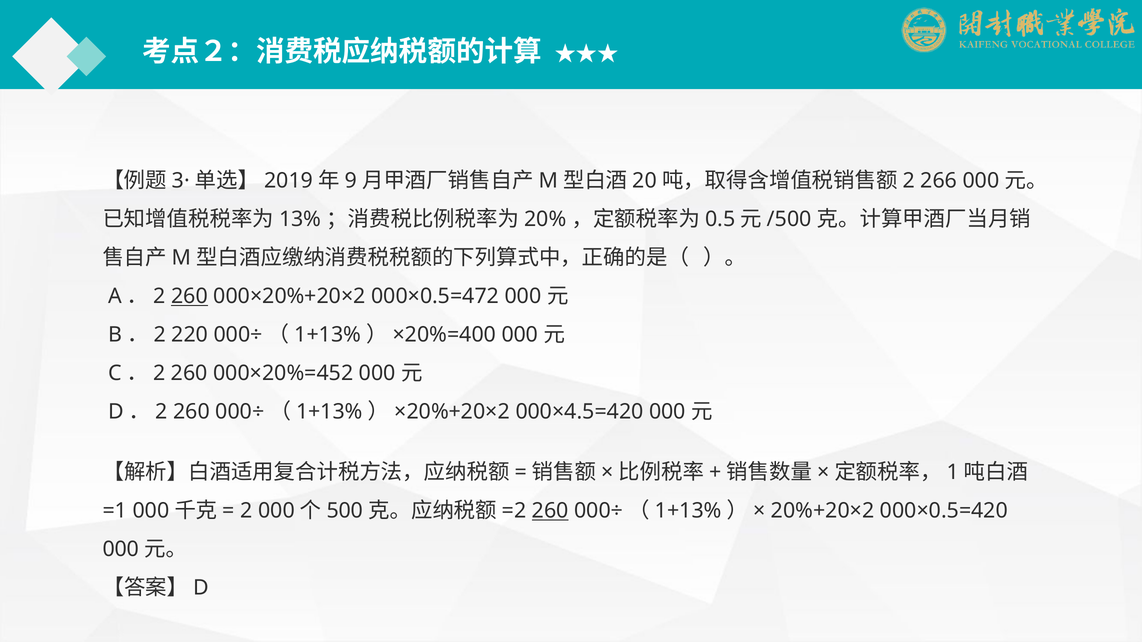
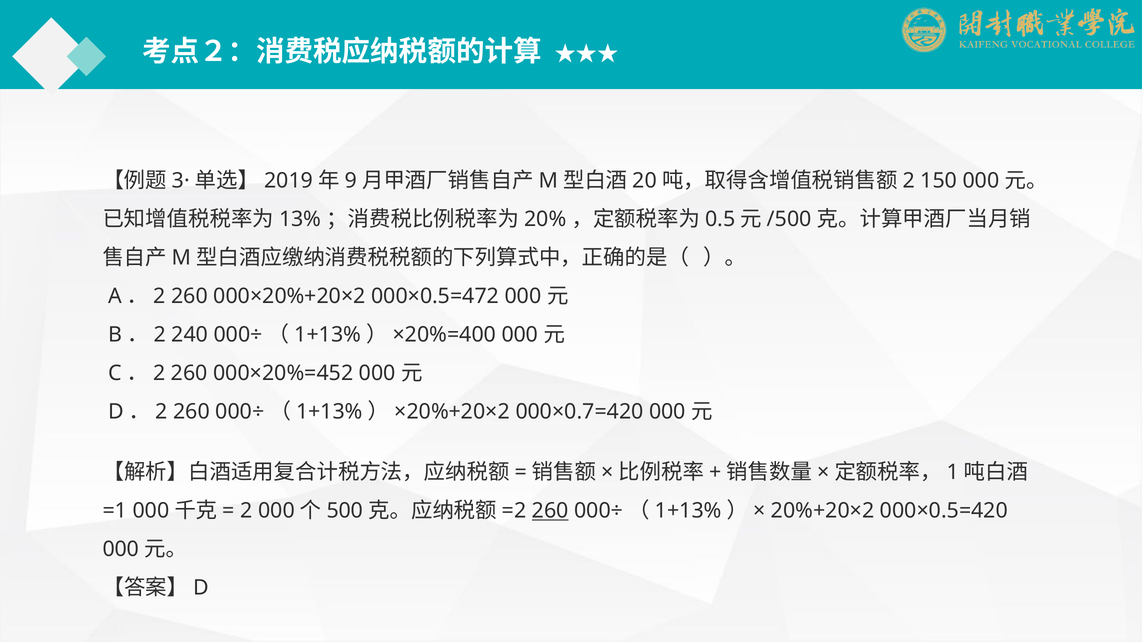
266: 266 -> 150 (939, 181)
260 underline: present -> none (189, 296)
220: 220 -> 240 (190, 335)
000×4.5=420: 000×4.5=420 -> 000×0.7=420 (580, 412)
